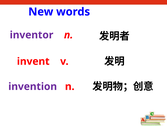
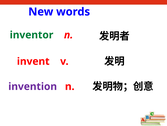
inventor colour: purple -> green (32, 35)
